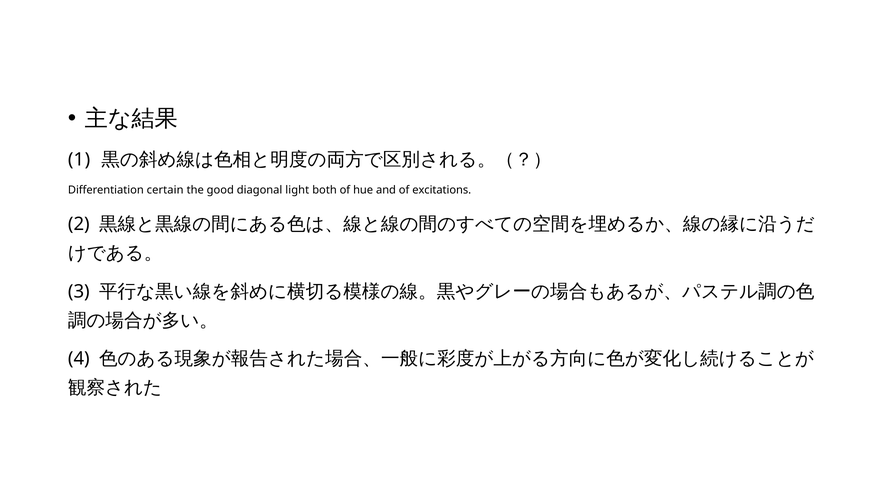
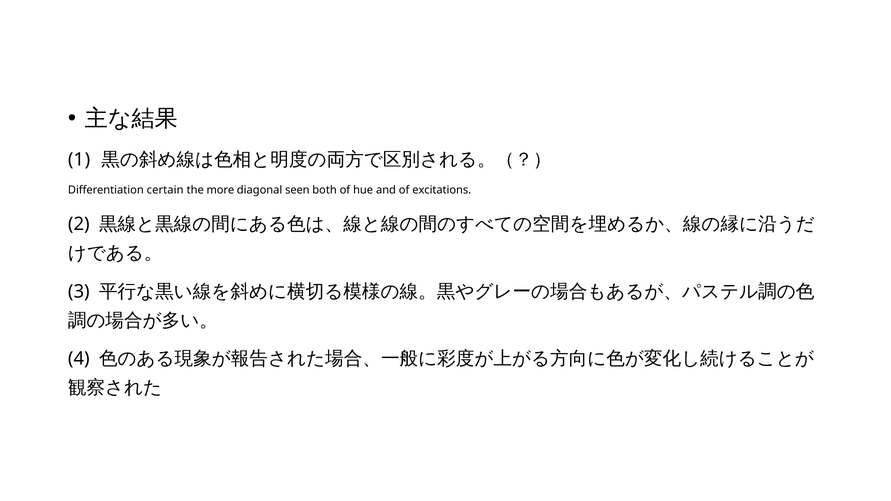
good: good -> more (220, 190)
light: light -> seen (297, 190)
